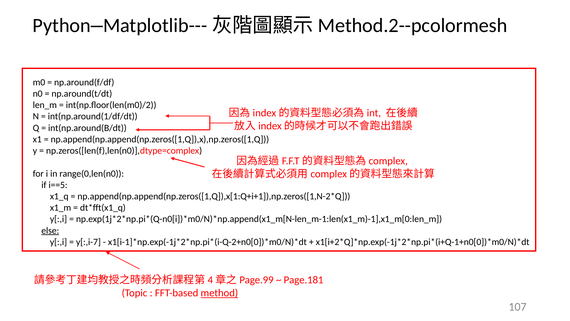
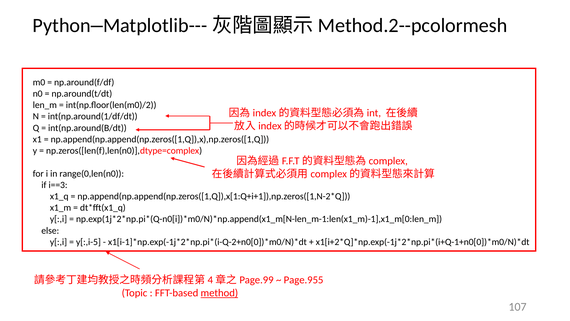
i==5: i==5 -> i==3 (58, 185)
else underline: present -> none (50, 230)
y[:,i-7: y[:,i-7 -> y[:,i-5 (88, 242)
Page.181: Page.181 -> Page.955 (304, 280)
